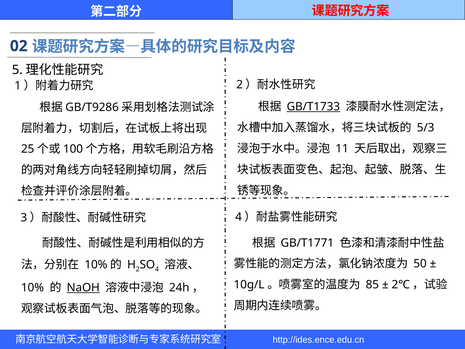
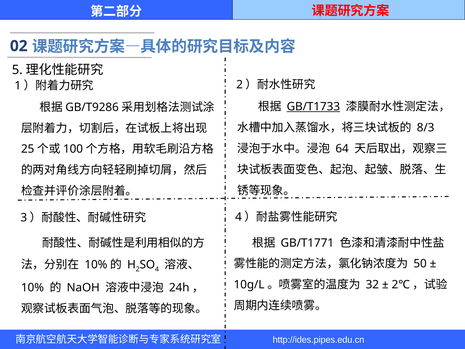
5/3: 5/3 -> 8/3 (426, 128)
11: 11 -> 64 (342, 149)
85: 85 -> 32 (372, 285)
NaOH underline: present -> none (83, 287)
http://ides.ence.edu.cn: http://ides.ence.edu.cn -> http://ides.pipes.edu.cn (318, 340)
